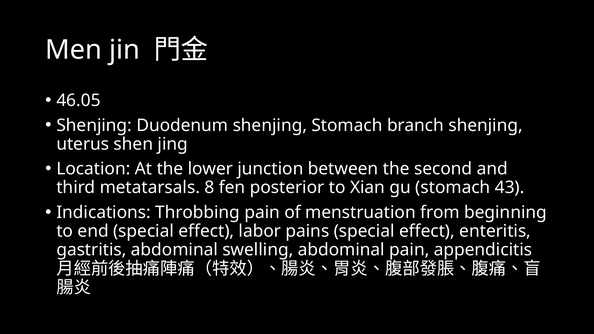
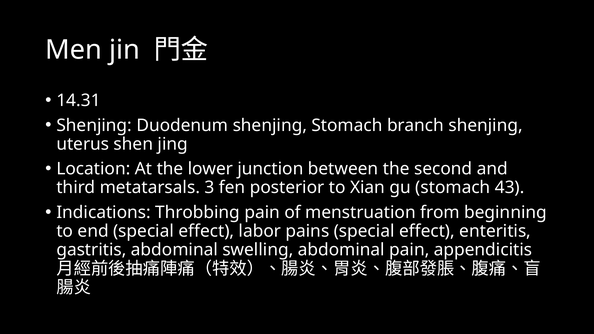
46.05: 46.05 -> 14.31 (79, 100)
8: 8 -> 3 (209, 188)
